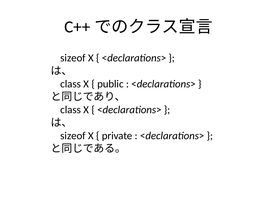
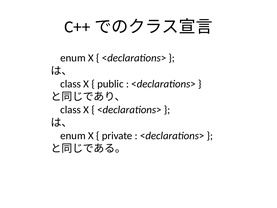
sizeof: sizeof -> enum (73, 58)
sizeof: sizeof -> enum (73, 136)
